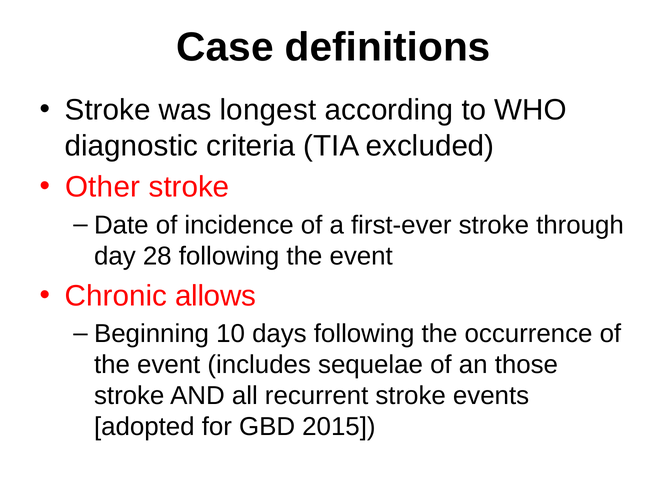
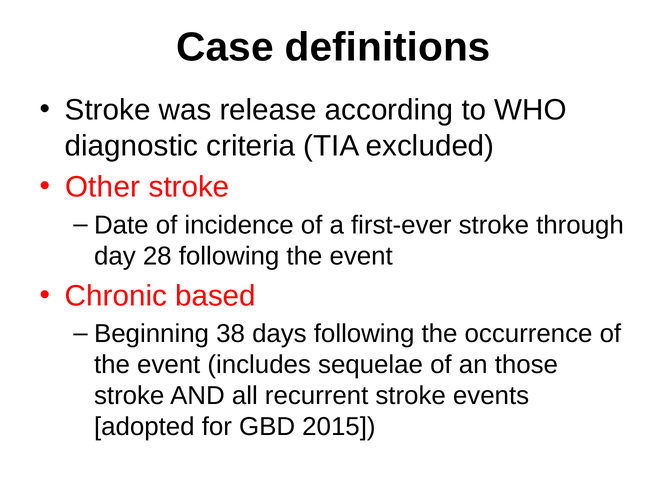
longest: longest -> release (268, 110)
allows: allows -> based (215, 296)
10: 10 -> 38 (231, 334)
